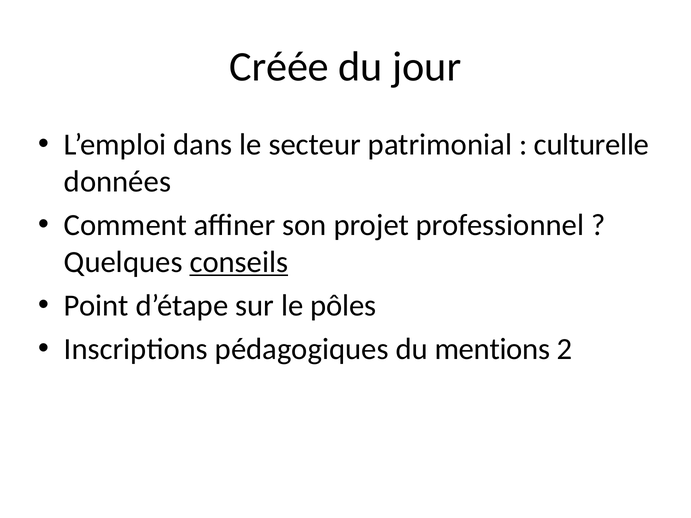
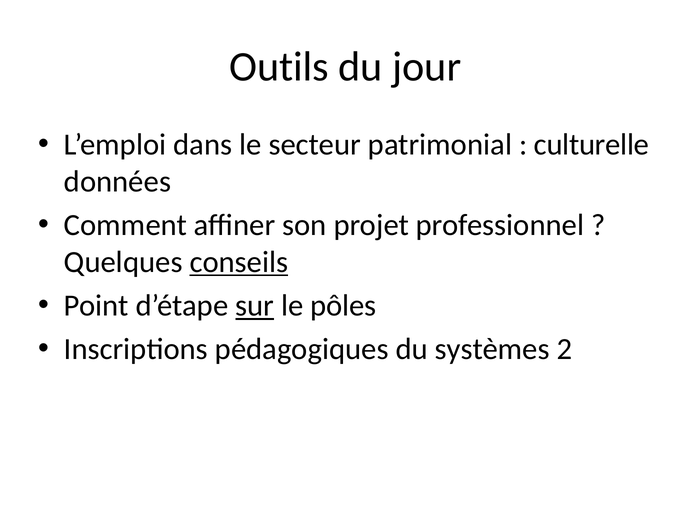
Créée: Créée -> Outils (279, 67)
sur underline: none -> present (255, 306)
mentions: mentions -> systèmes (492, 349)
